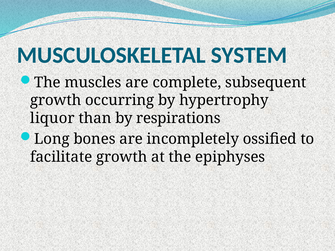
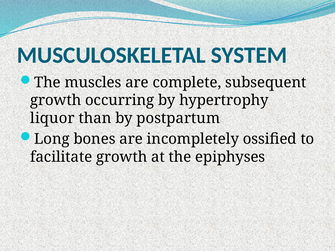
respirations: respirations -> postpartum (178, 118)
